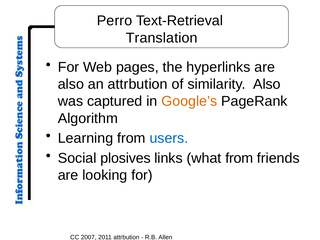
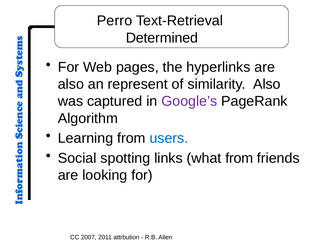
Translation: Translation -> Determined (162, 38)
an attrbution: attrbution -> represent (138, 84)
Google’s colour: orange -> purple (189, 101)
plosives: plosives -> spotting (125, 158)
